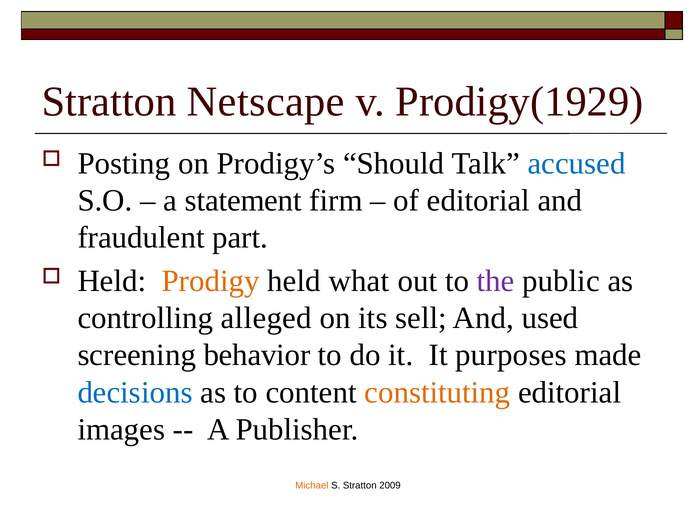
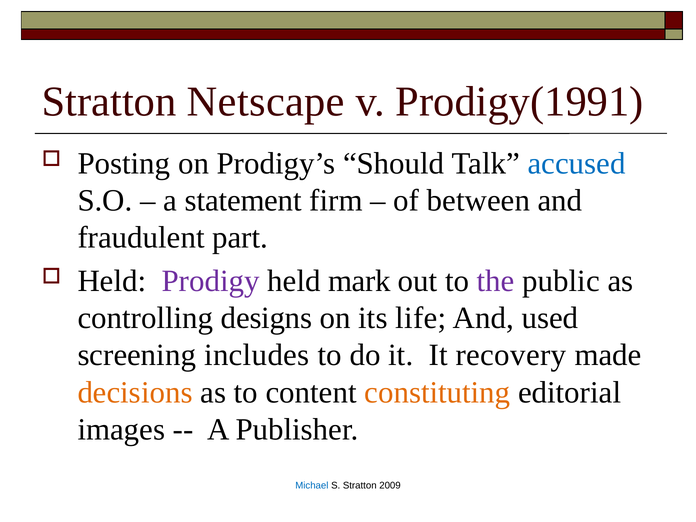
Prodigy(1929: Prodigy(1929 -> Prodigy(1991 (519, 102)
of editorial: editorial -> between (478, 201)
Prodigy colour: orange -> purple (211, 281)
what: what -> mark (359, 281)
alleged: alleged -> designs (267, 318)
sell: sell -> life (421, 318)
behavior: behavior -> includes (257, 355)
purposes: purposes -> recovery (511, 355)
decisions colour: blue -> orange (135, 392)
Michael colour: orange -> blue (312, 486)
